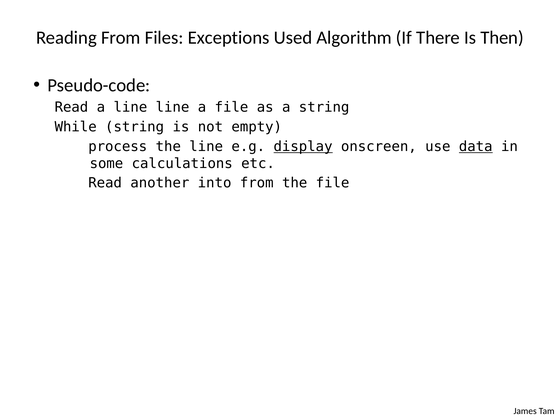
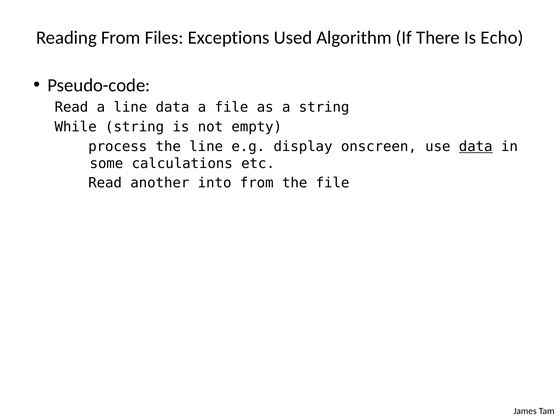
Then: Then -> Echo (502, 38)
line line: line -> data (172, 107)
display underline: present -> none (303, 147)
